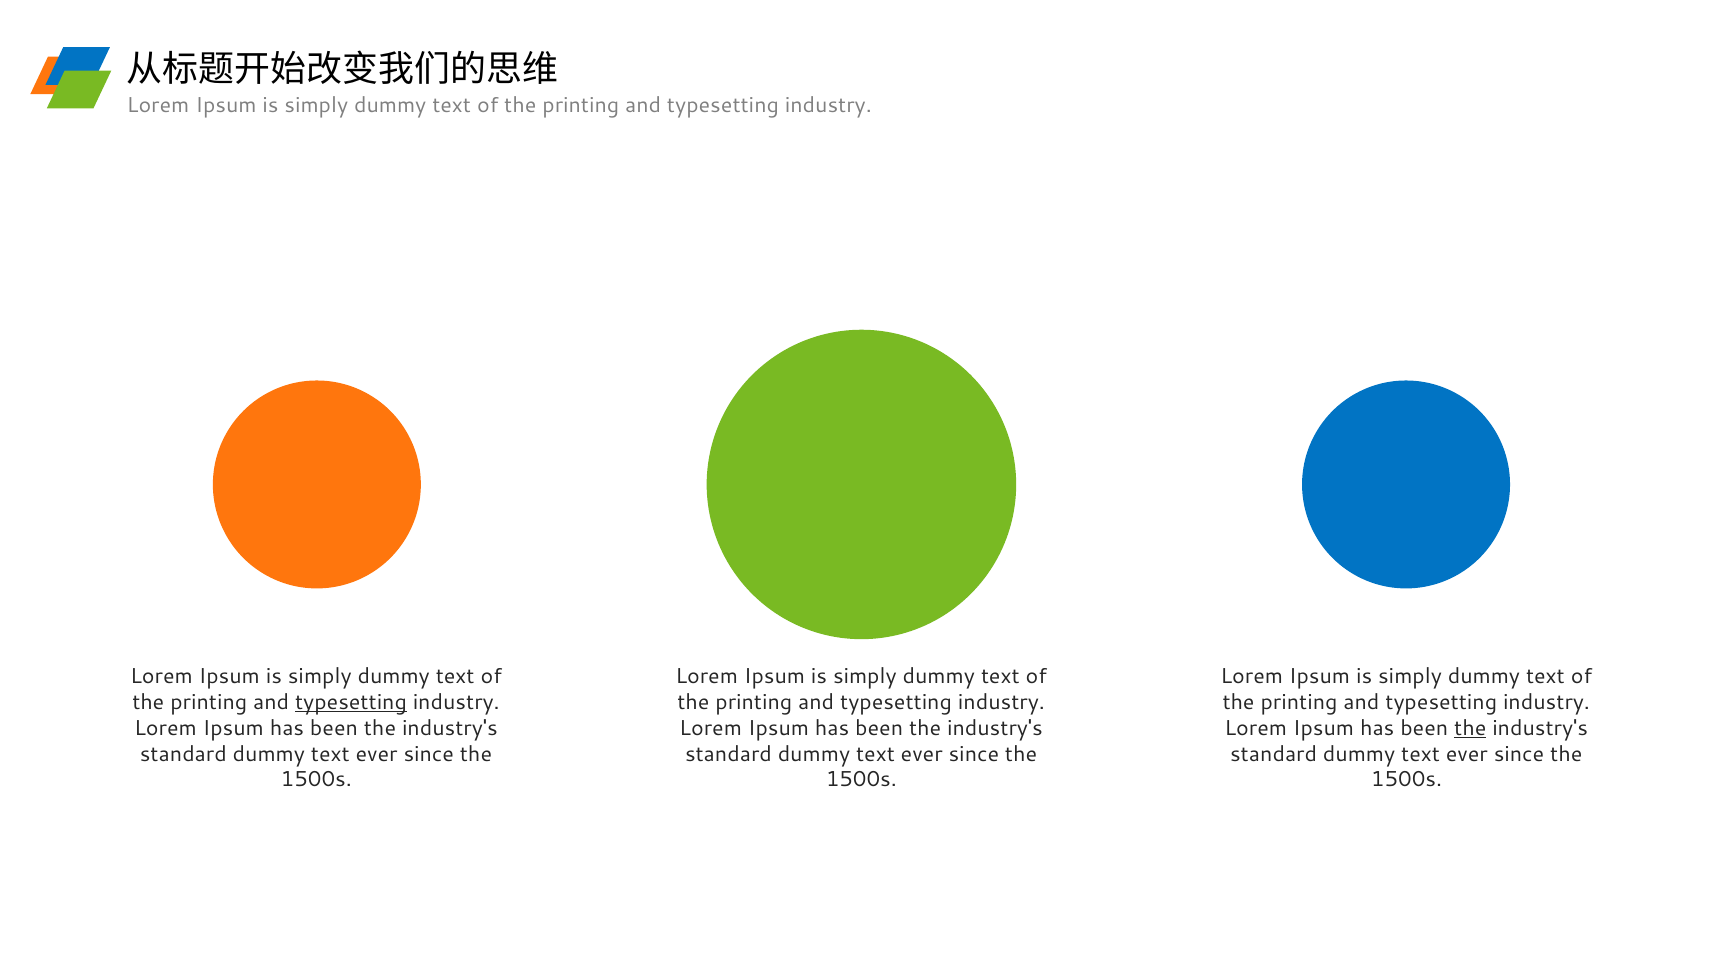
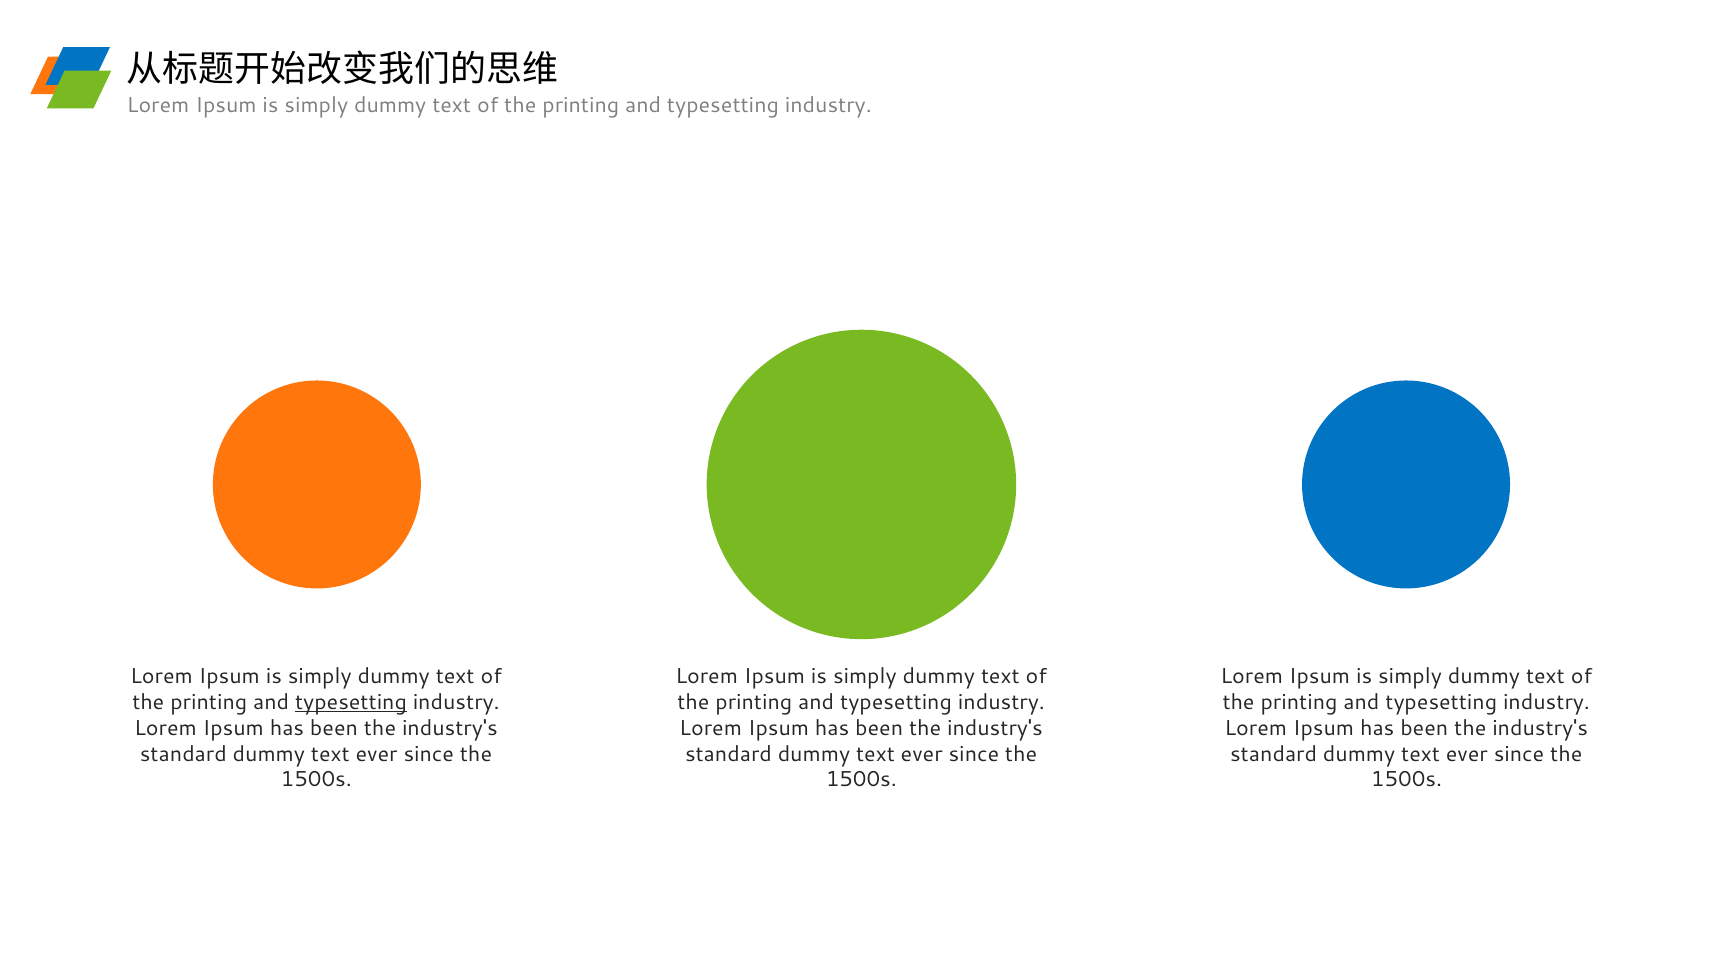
the underline: present -> none (1470, 728)
